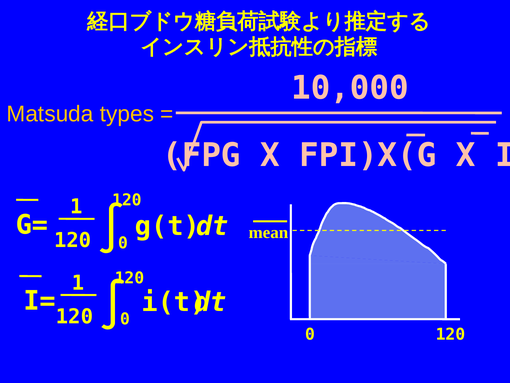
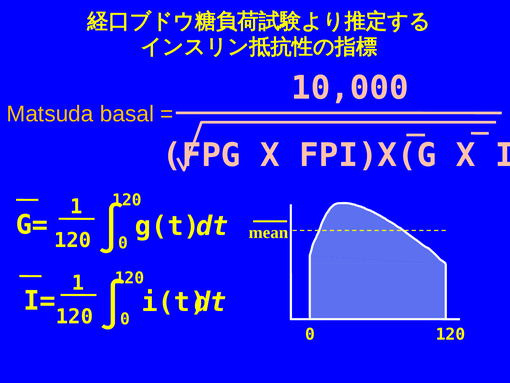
types: types -> basal (127, 114)
